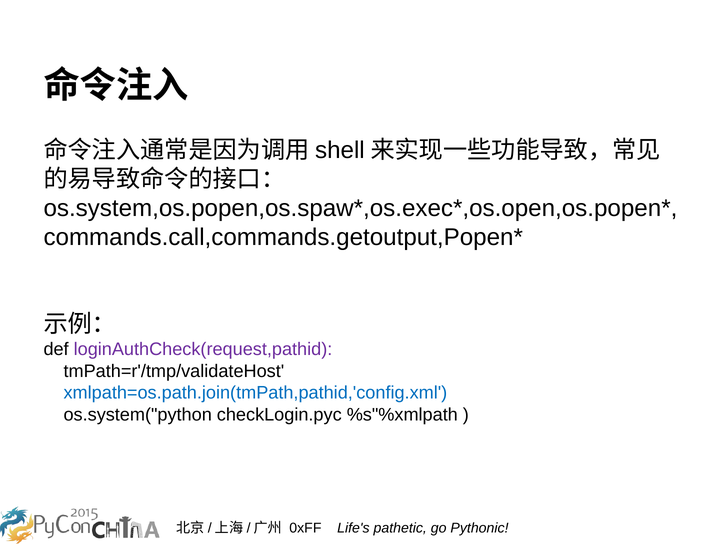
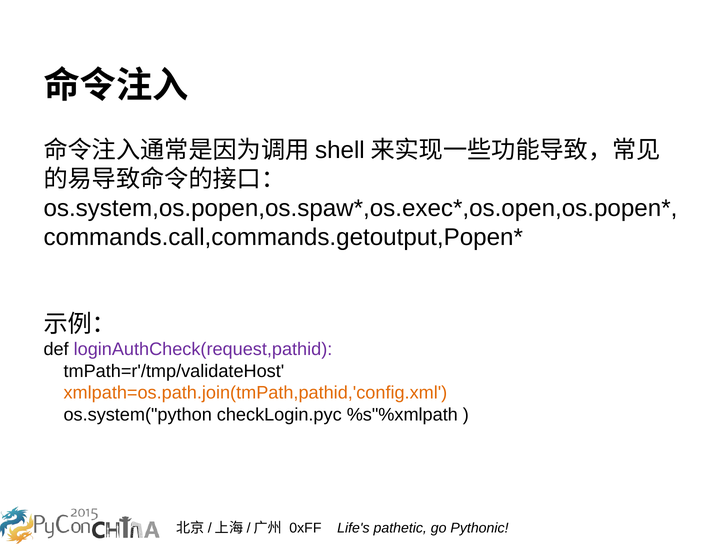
xmlpath=os.path.join(tmPath,pathid,'config.xml colour: blue -> orange (255, 393)
